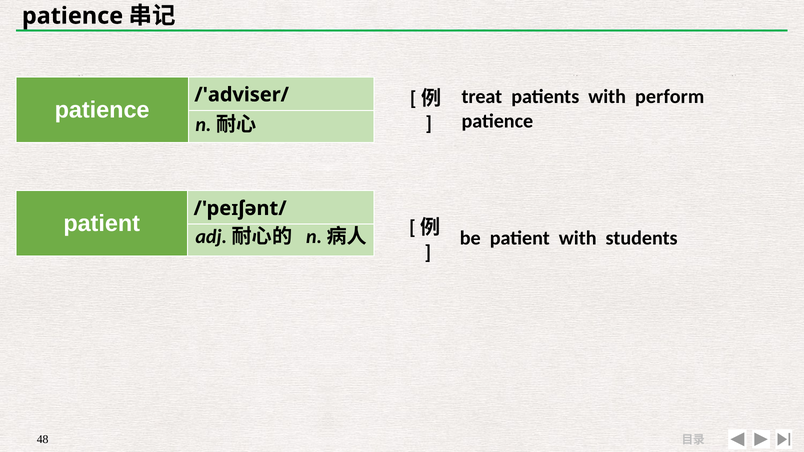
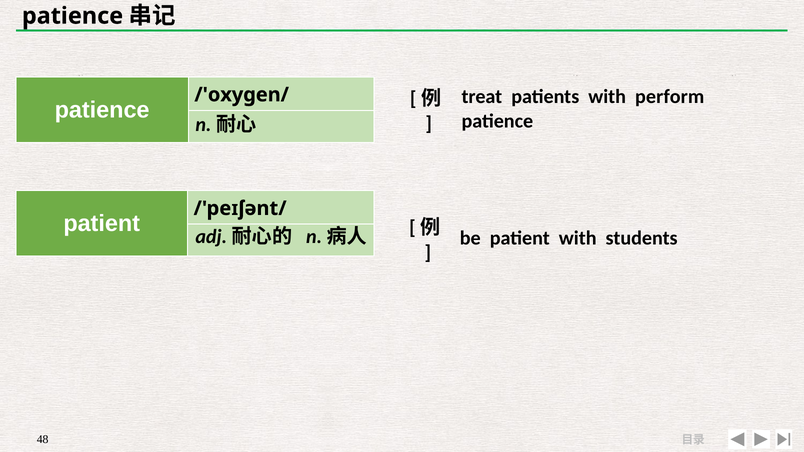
/'adviser/: /'adviser/ -> /'oxygen/ (242, 95)
